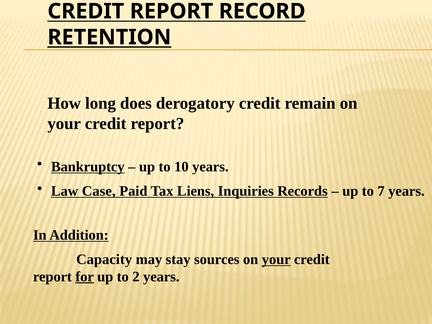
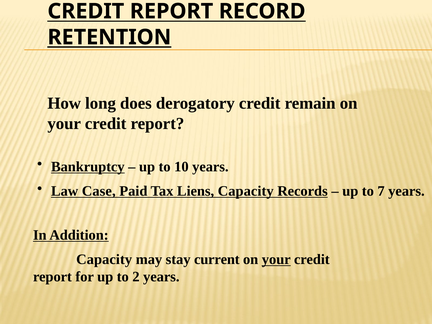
Liens Inquiries: Inquiries -> Capacity (246, 191)
sources: sources -> current (217, 259)
for underline: present -> none (85, 277)
